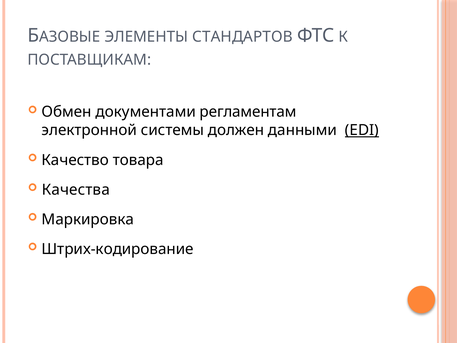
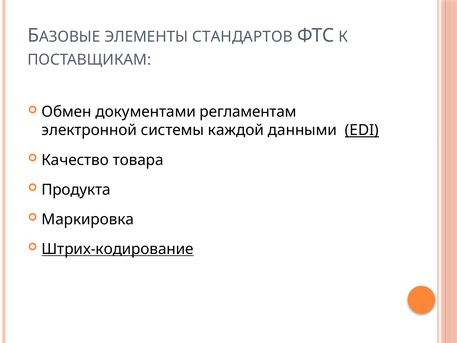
должен: должен -> каждой (236, 130)
Качества: Качества -> Продукта (76, 190)
Штрих-кодирование underline: none -> present (118, 249)
